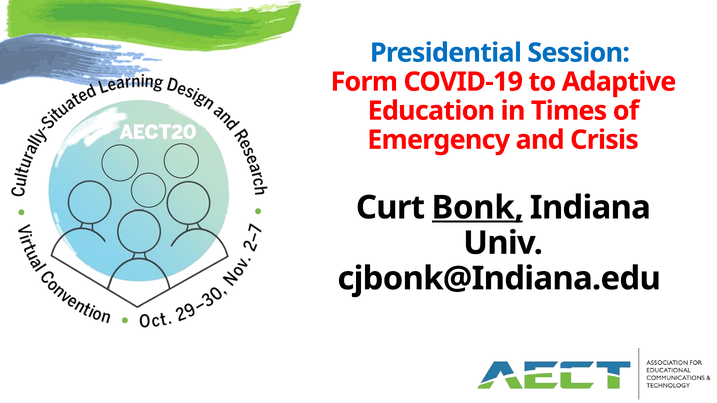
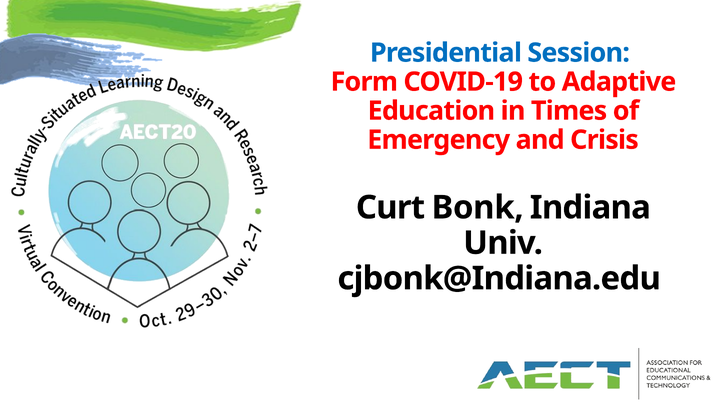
Bonk underline: present -> none (478, 208)
